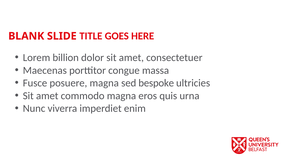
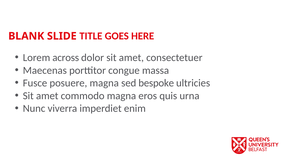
billion: billion -> across (66, 58)
